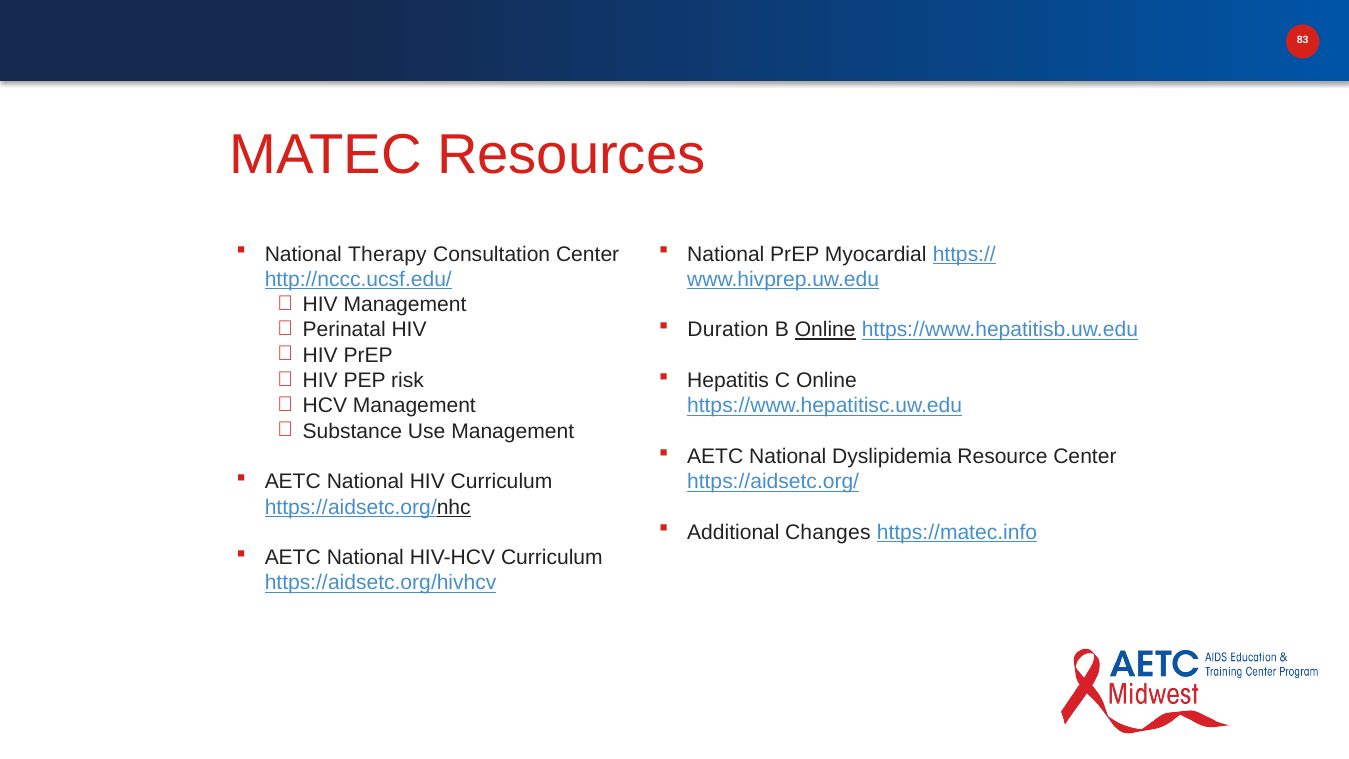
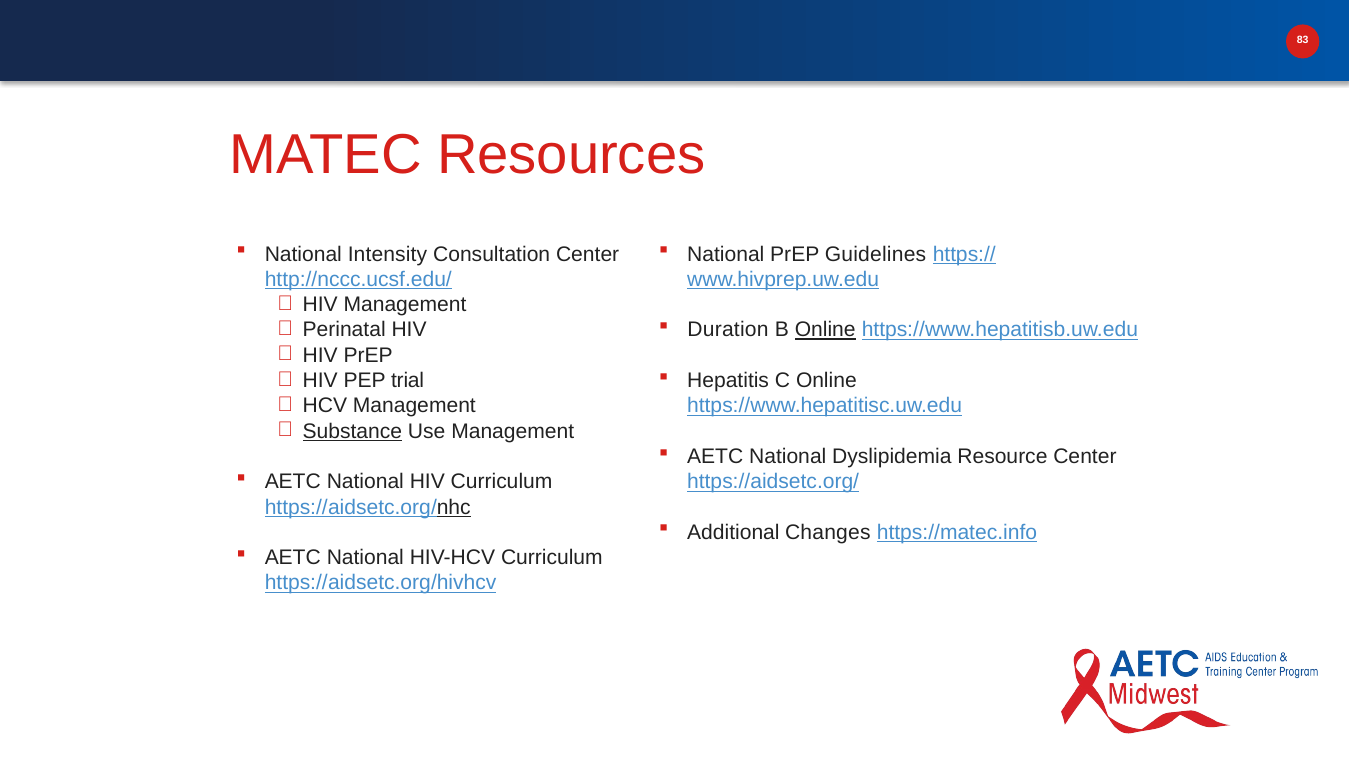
Therapy: Therapy -> Intensity (387, 254)
Myocardial: Myocardial -> Guidelines (876, 254)
risk: risk -> trial (408, 380)
Substance underline: none -> present (352, 431)
